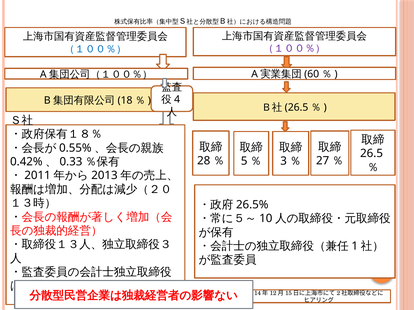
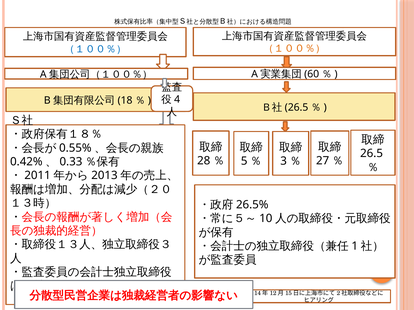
（１００％） colour: purple -> orange (294, 49)
